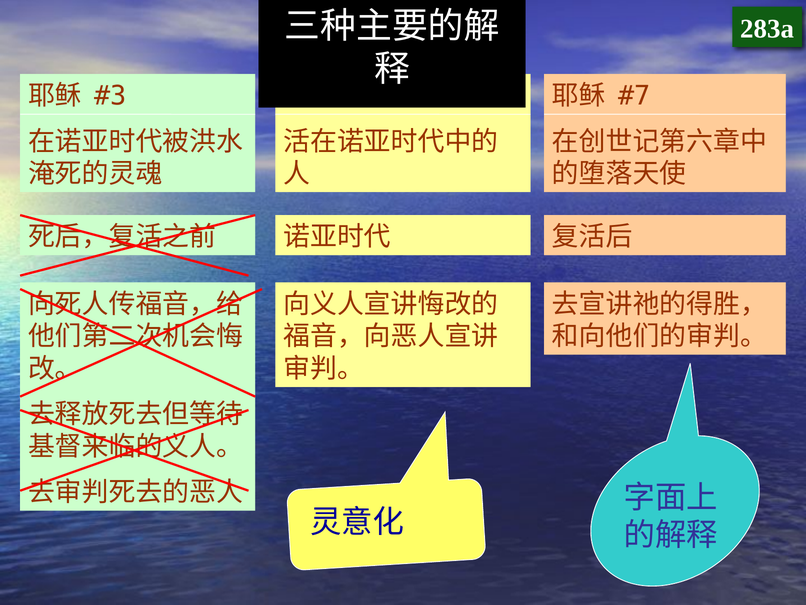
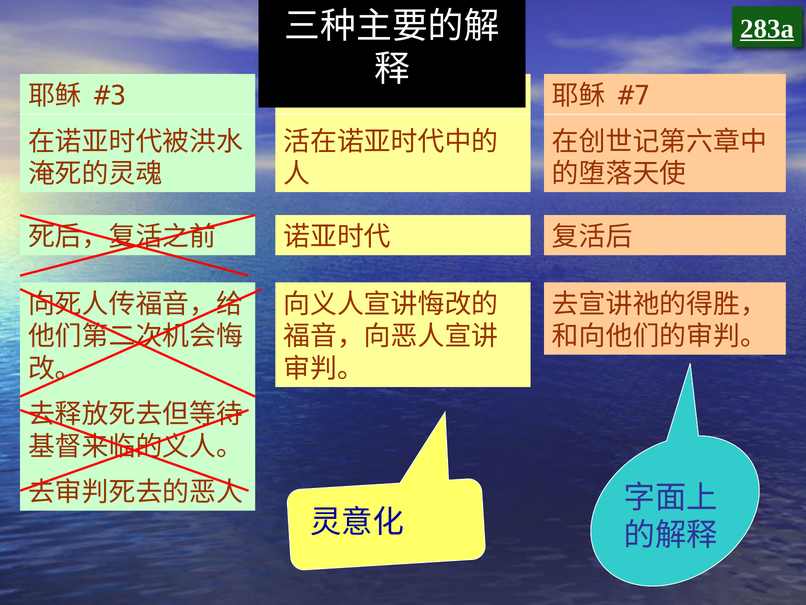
283a underline: none -> present (767, 29)
